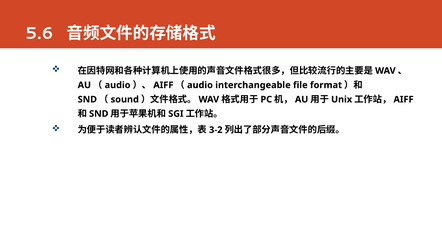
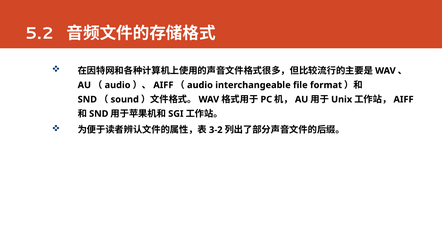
5.6: 5.6 -> 5.2 (39, 33)
